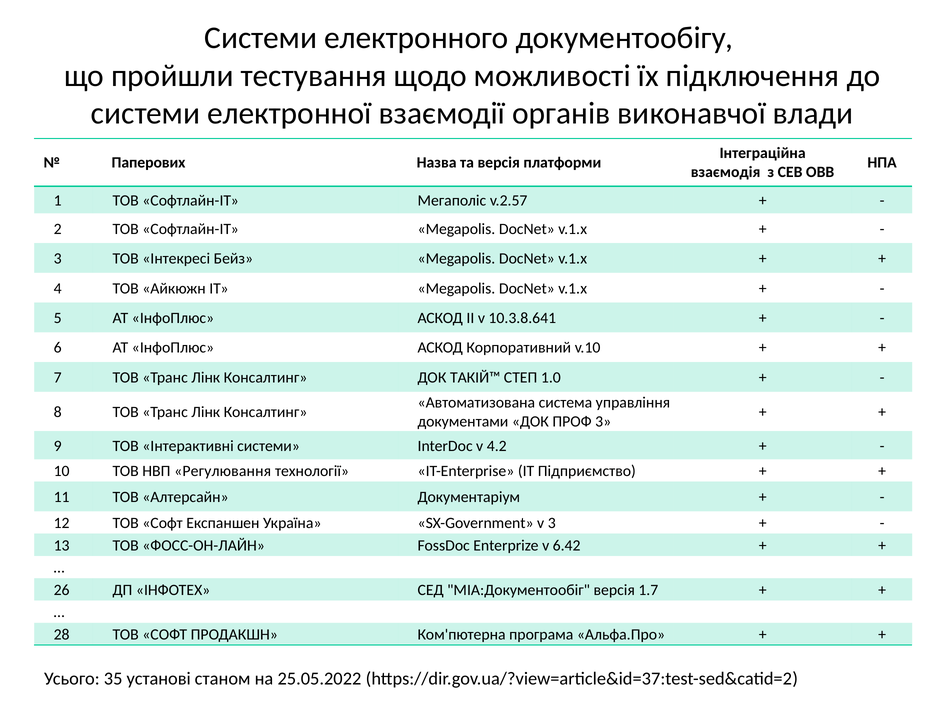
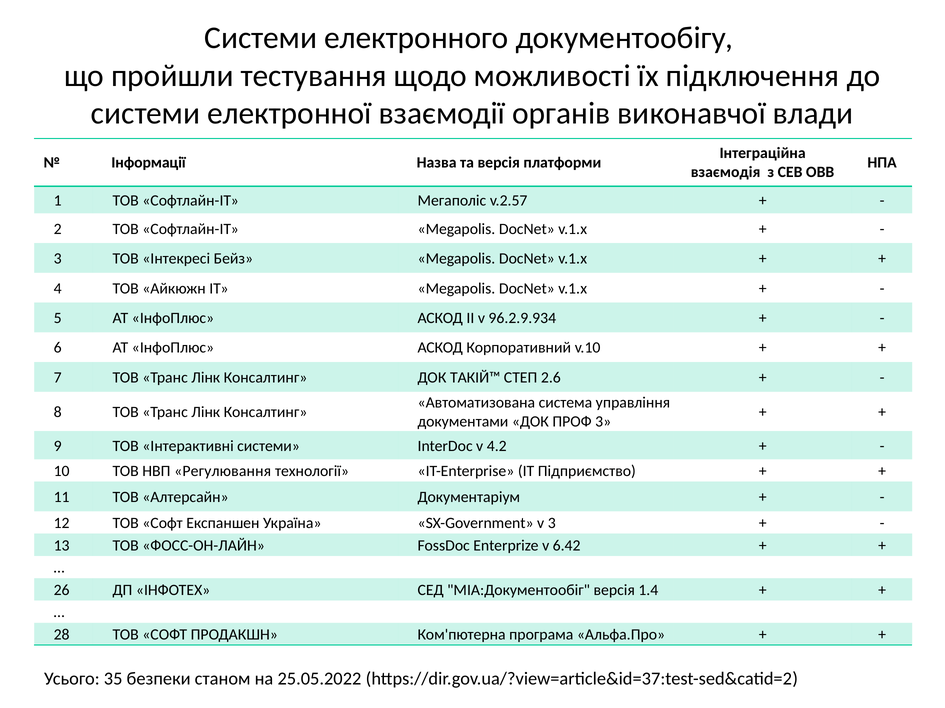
Паперових: Паперових -> Інформації (149, 163)
10.3.8.641: 10.3.8.641 -> 96.2.9.934 (522, 318)
1.0: 1.0 -> 2.6 (551, 378)
1.7: 1.7 -> 1.4 (648, 591)
установі: установі -> безпеки (159, 680)
